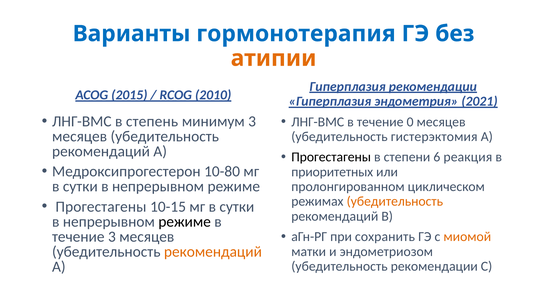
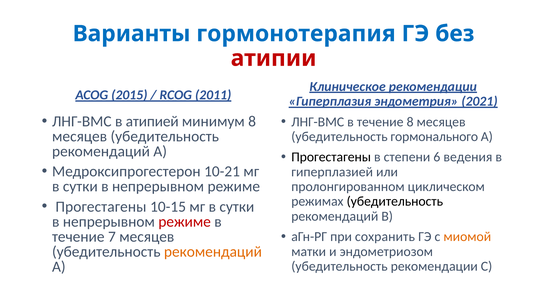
атипии colour: orange -> red (274, 58)
Гиперплазия: Гиперплазия -> Клиническое (348, 86)
2010: 2010 -> 2011 (213, 95)
степень: степень -> атипией (152, 121)
минимум 3: 3 -> 8 (252, 121)
течение 0: 0 -> 8 (410, 122)
гистерэктомия: гистерэктомия -> гормонального (434, 137)
реакция: реакция -> ведения (468, 157)
10-80: 10-80 -> 10-21 (222, 171)
приоритетных: приоритетных -> гиперплазией (332, 172)
убедительность colour: orange -> black (395, 201)
режиме colour: black -> red (185, 221)
течение 3: 3 -> 7 (112, 236)
